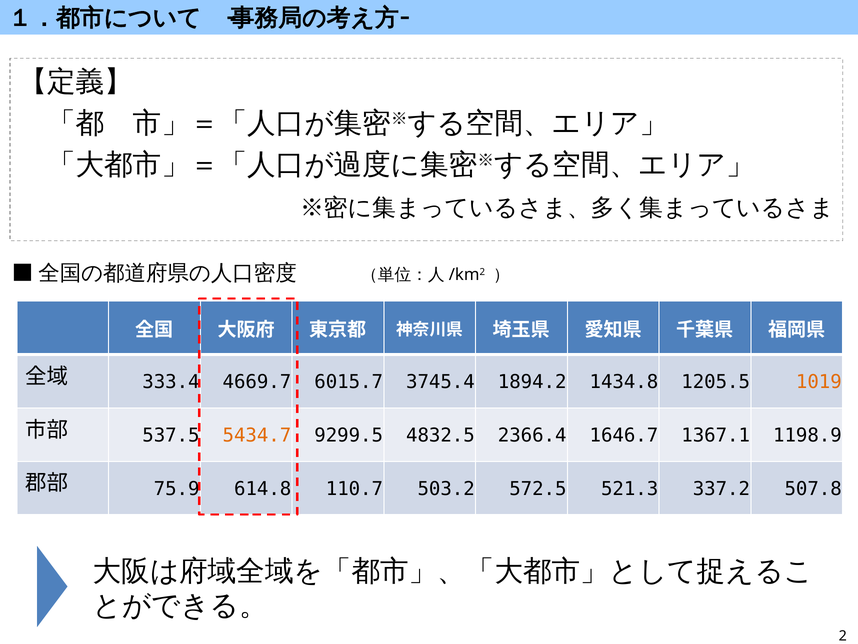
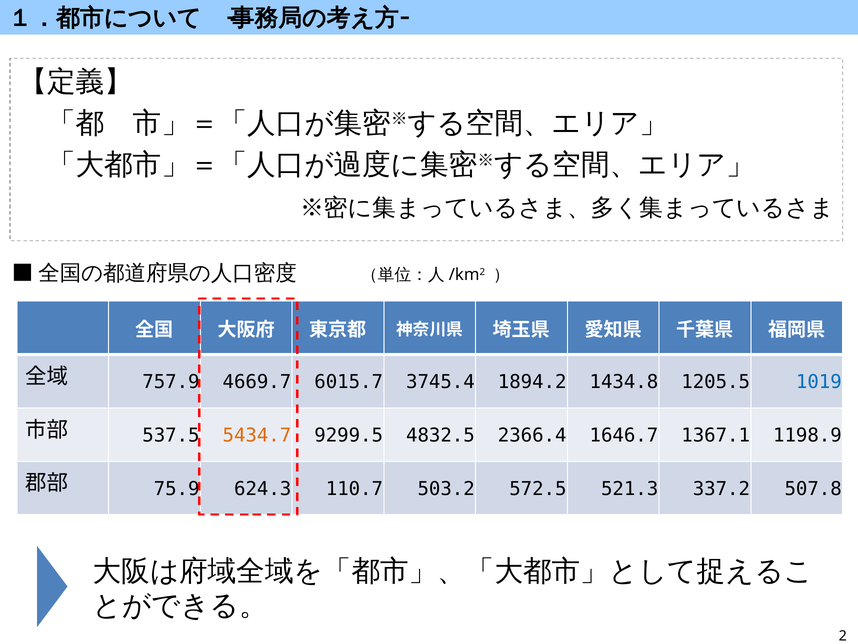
333.4: 333.4 -> 757.9 (171, 382)
1019 colour: orange -> blue (819, 382)
614.8: 614.8 -> 624.3 (263, 488)
